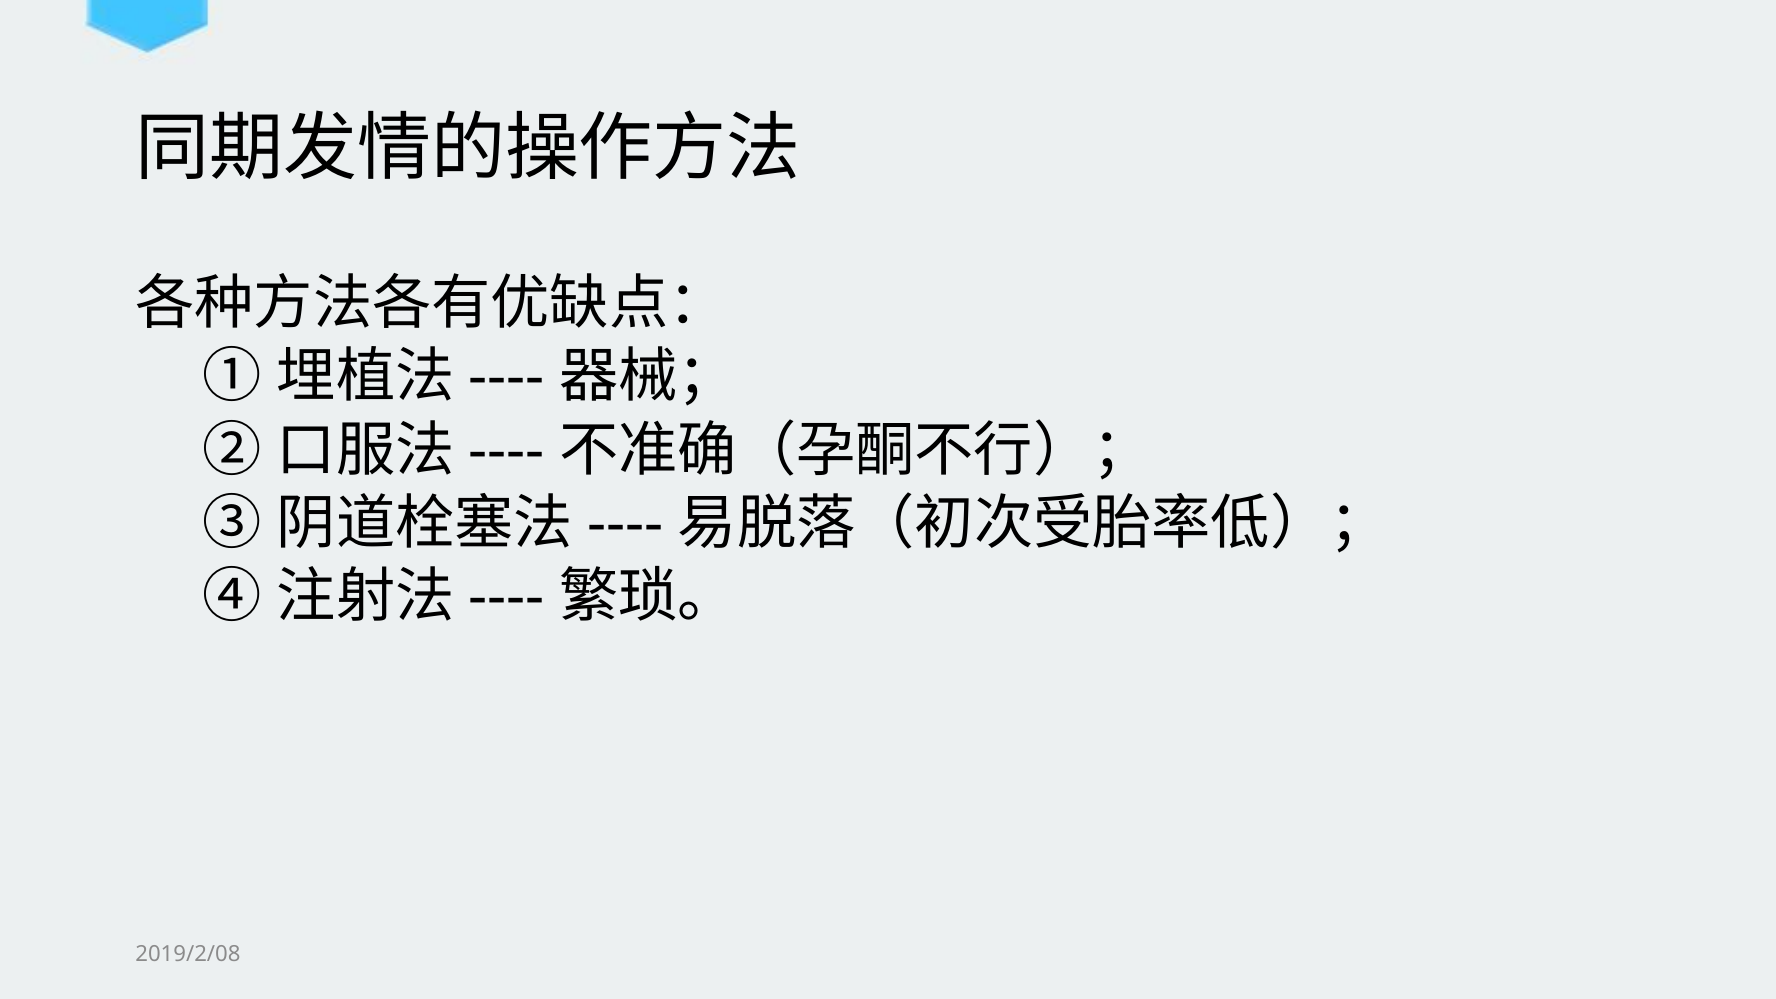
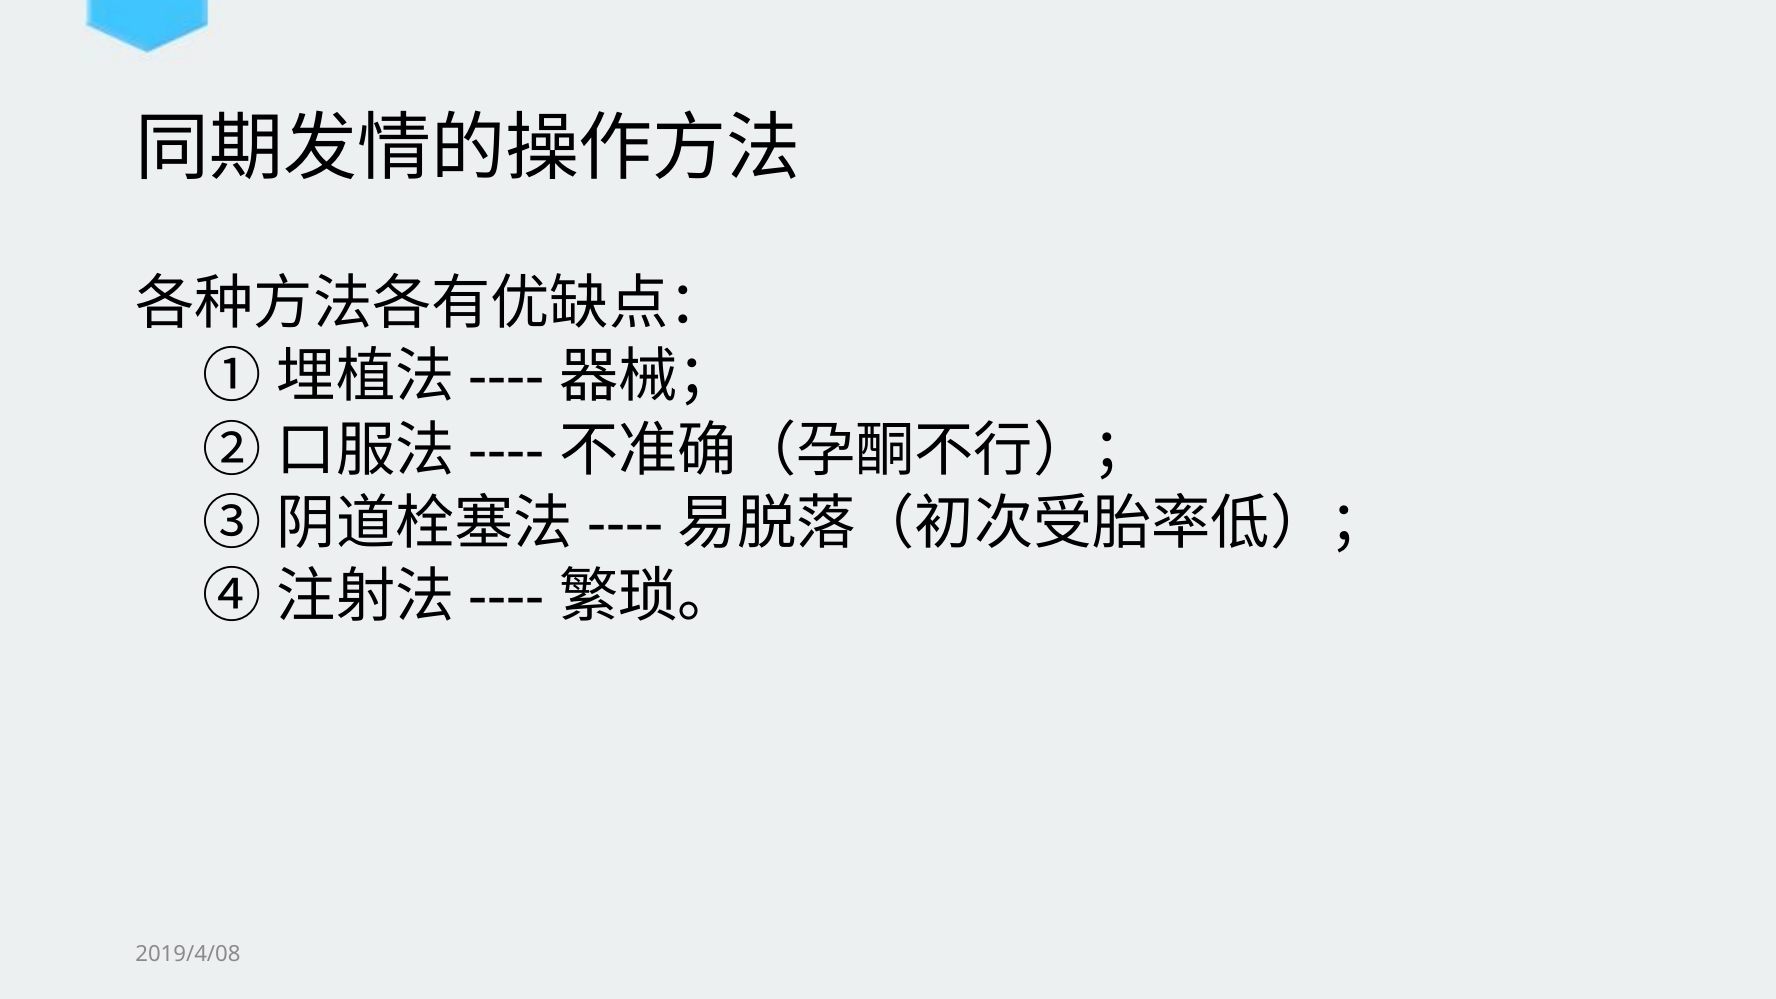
2019/2/08: 2019/2/08 -> 2019/4/08 (188, 954)
